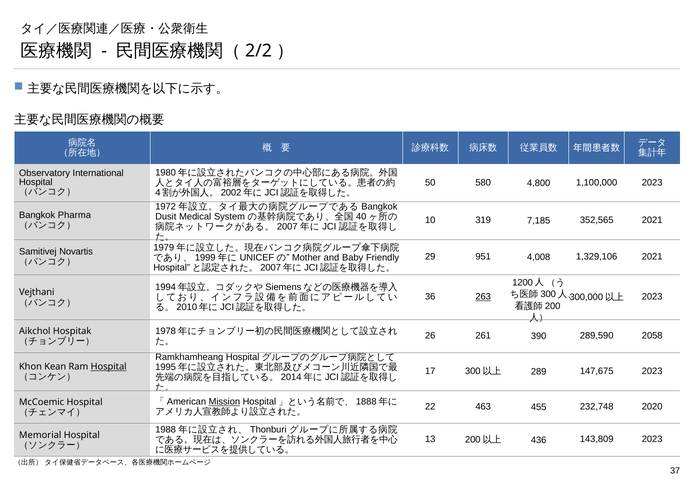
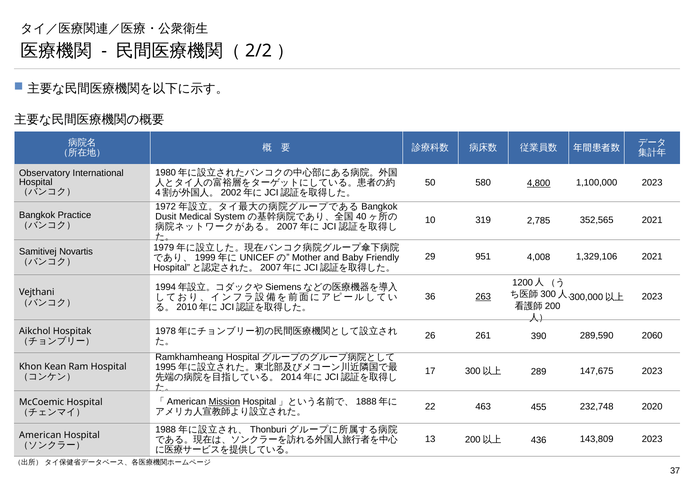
4,800 underline: none -> present (539, 183)
Pharma: Pharma -> Practice (74, 215)
7,185: 7,185 -> 2,785 (539, 221)
2058: 2058 -> 2060 (652, 335)
Hospital underline: present -> none (109, 366)
Memorial: Memorial -> American (40, 434)
